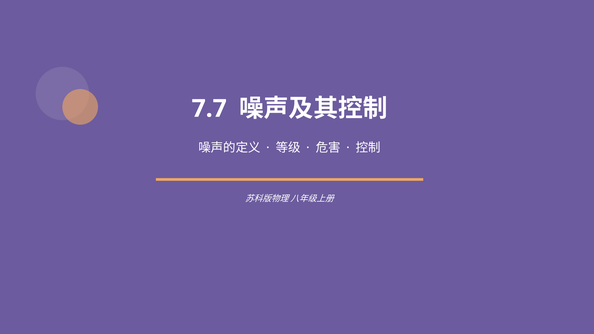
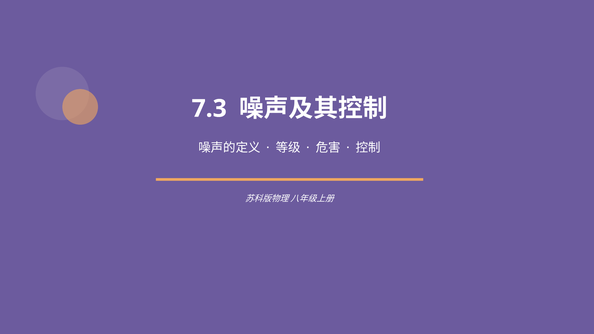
7.7: 7.7 -> 7.3 (209, 109)
